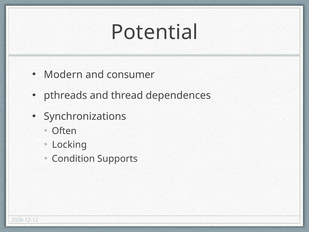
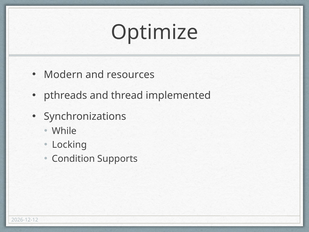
Potential: Potential -> Optimize (154, 32)
consumer: consumer -> resources (131, 75)
dependences: dependences -> implemented (178, 95)
Often: Often -> While (64, 131)
